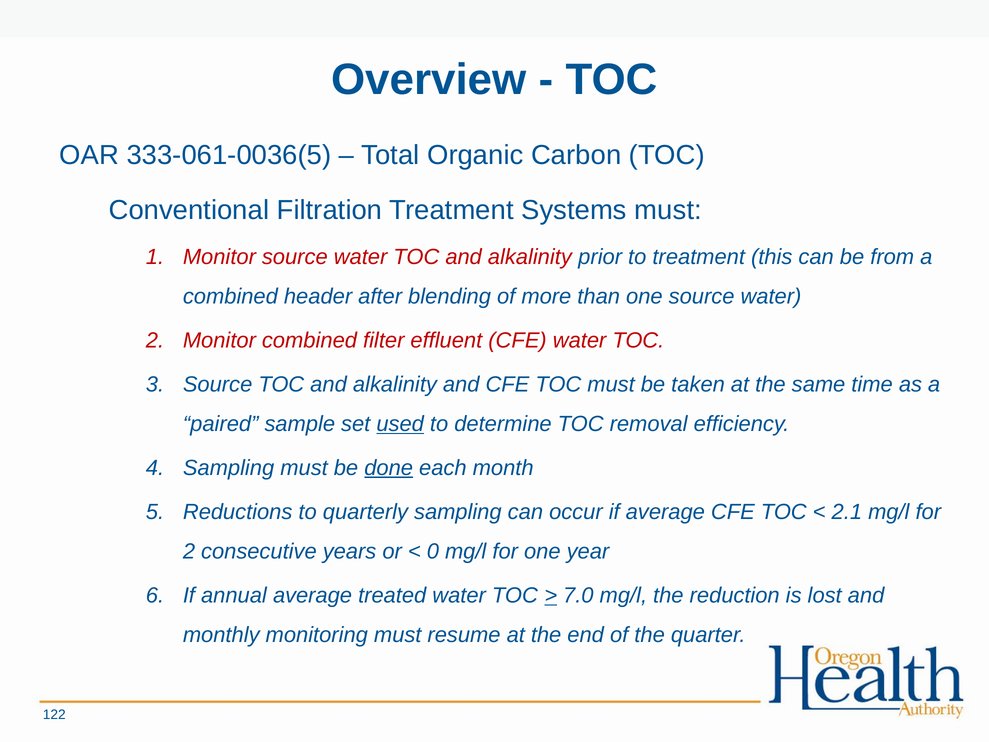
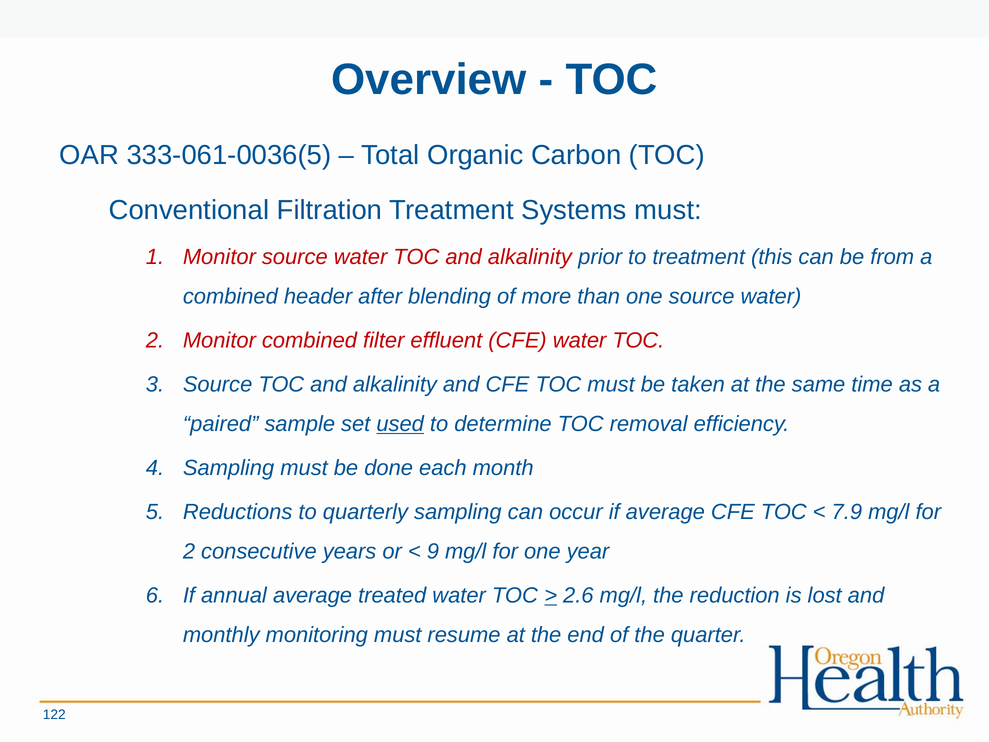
done underline: present -> none (389, 468)
2.1: 2.1 -> 7.9 (847, 512)
0: 0 -> 9 (433, 551)
7.0: 7.0 -> 2.6 (578, 595)
